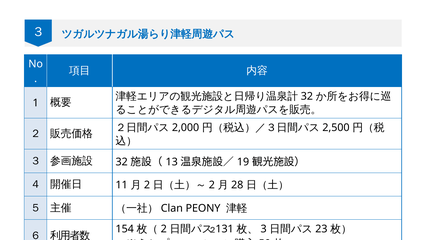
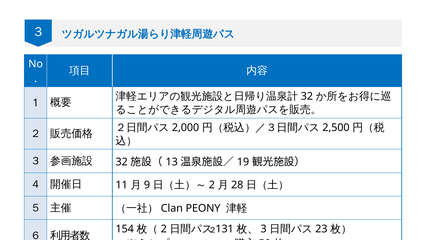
2: 2 -> 9 (147, 185)
